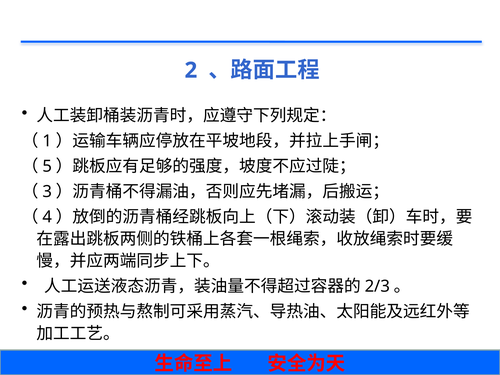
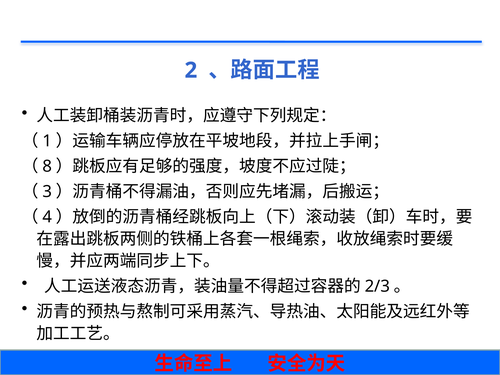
5: 5 -> 8 (47, 166)
